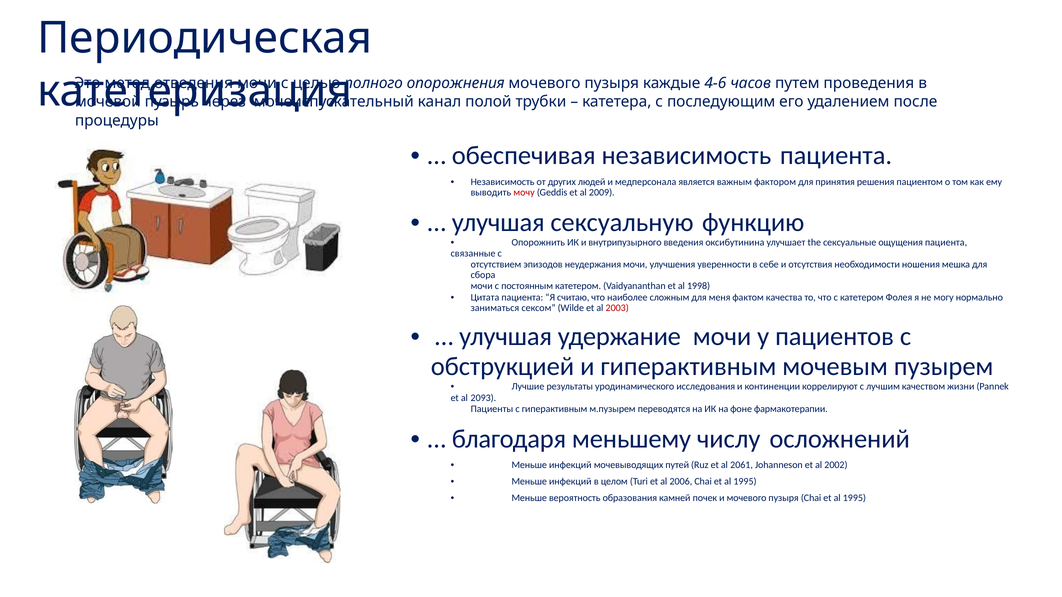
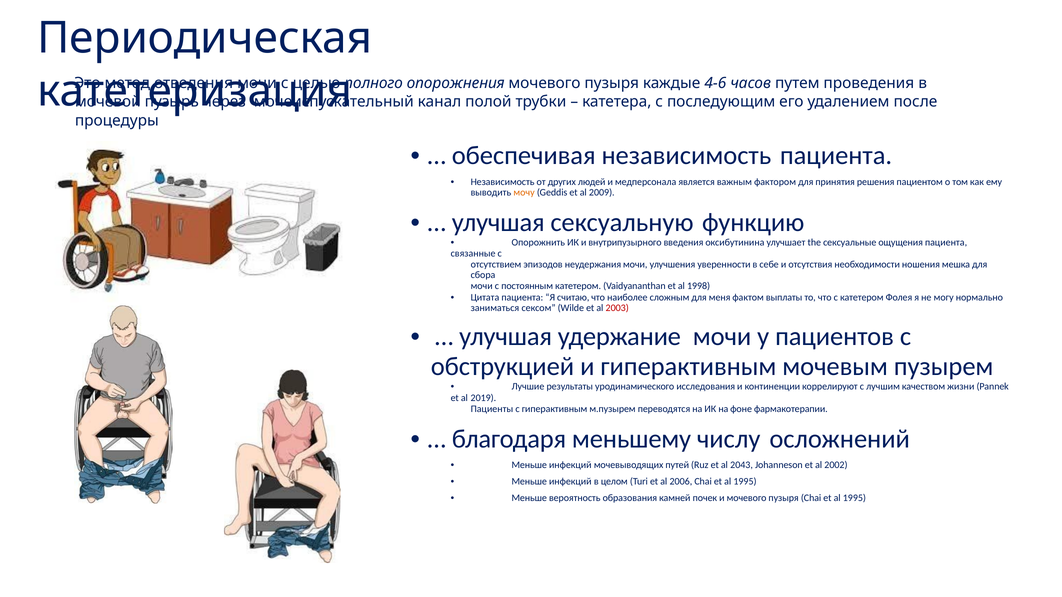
мочу colour: red -> orange (524, 193)
качества: качества -> выплаты (784, 298)
2093: 2093 -> 2019 (483, 398)
2061: 2061 -> 2043 (742, 465)
